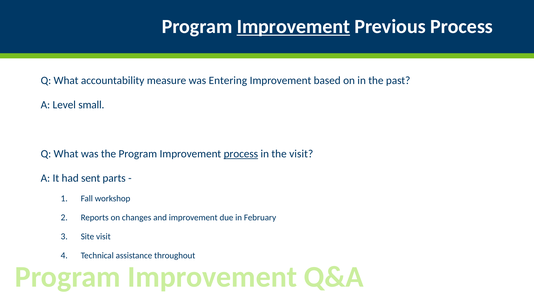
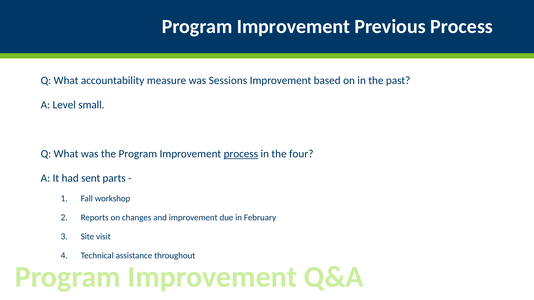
Improvement underline: present -> none (293, 27)
Entering: Entering -> Sessions (228, 81)
the visit: visit -> four (301, 154)
